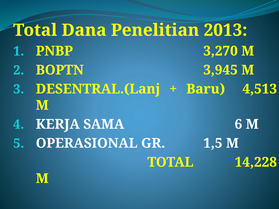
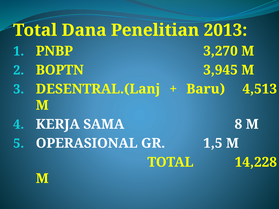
6: 6 -> 8 (238, 124)
